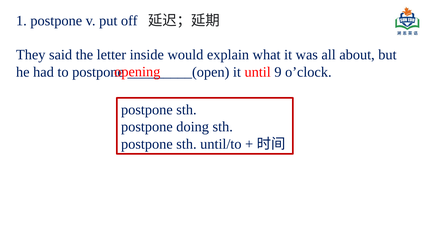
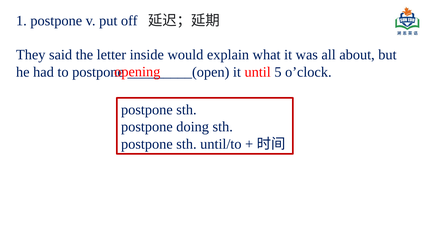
9: 9 -> 5 (278, 72)
